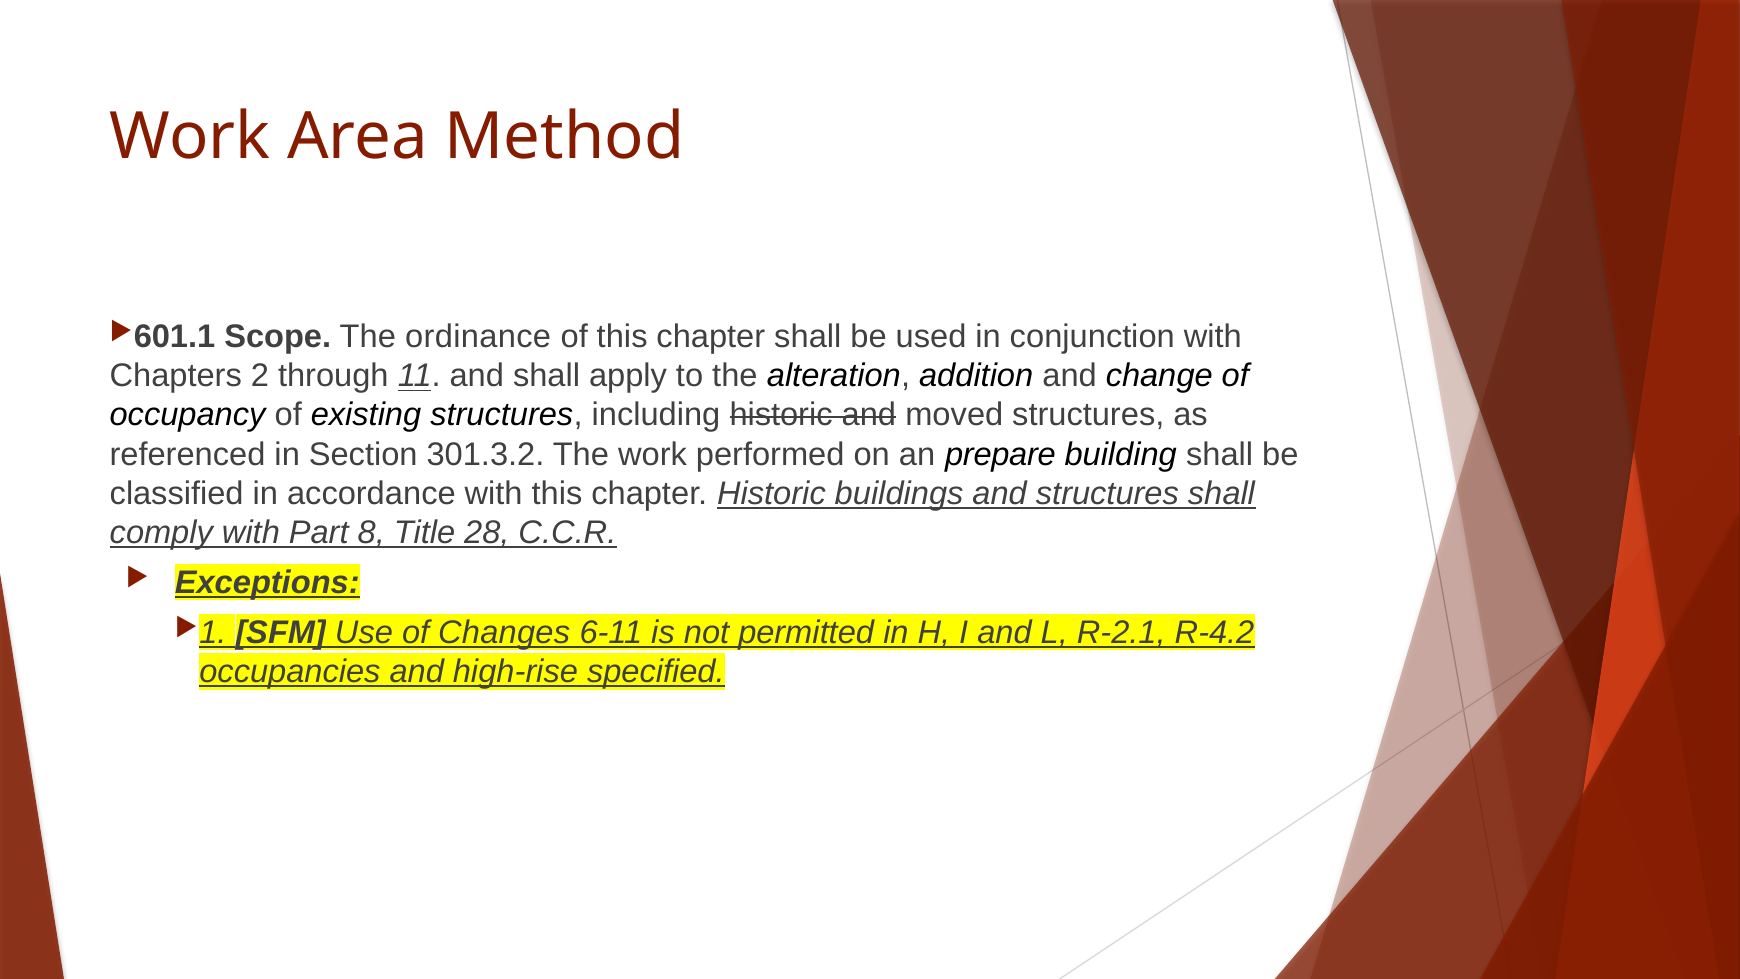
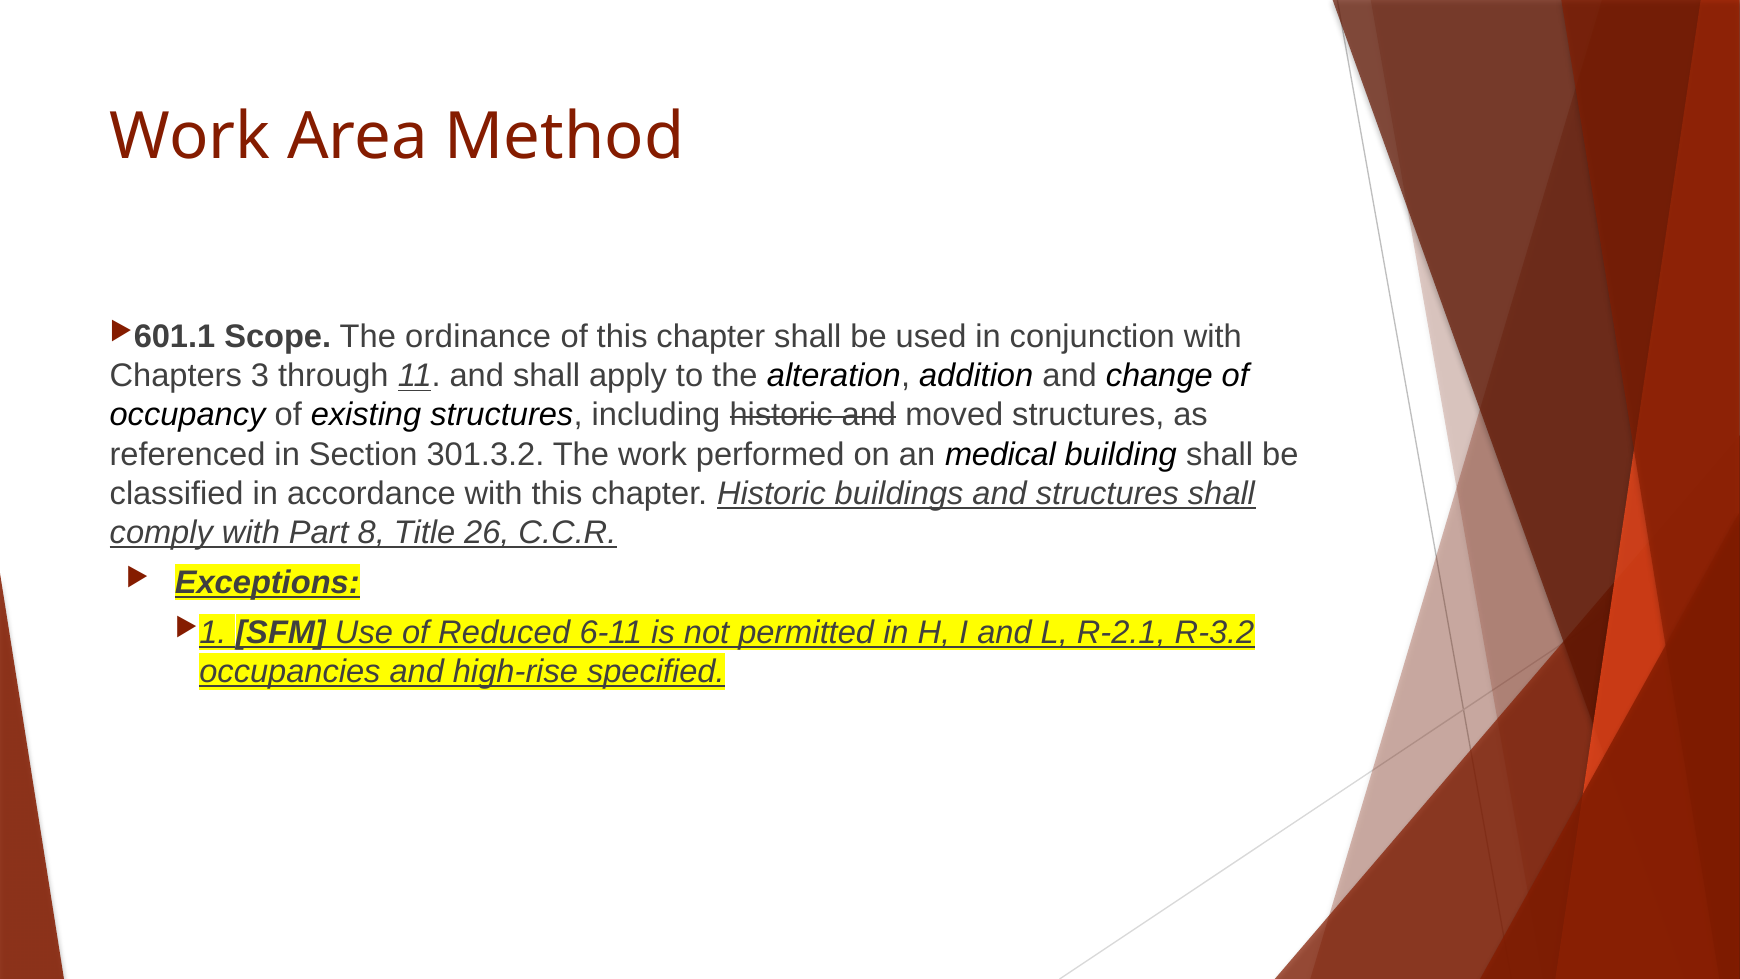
2: 2 -> 3 (260, 376)
prepare: prepare -> medical (1000, 454)
28: 28 -> 26 (487, 532)
Changes: Changes -> Reduced (504, 633)
R-4.2: R-4.2 -> R-3.2 (1215, 633)
